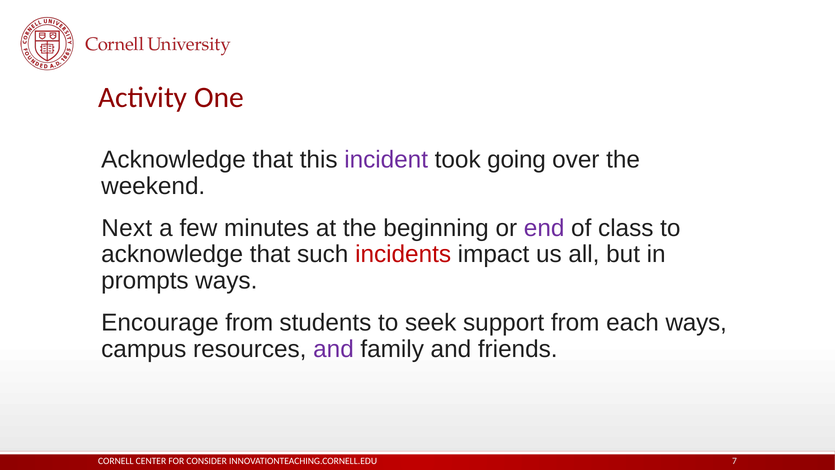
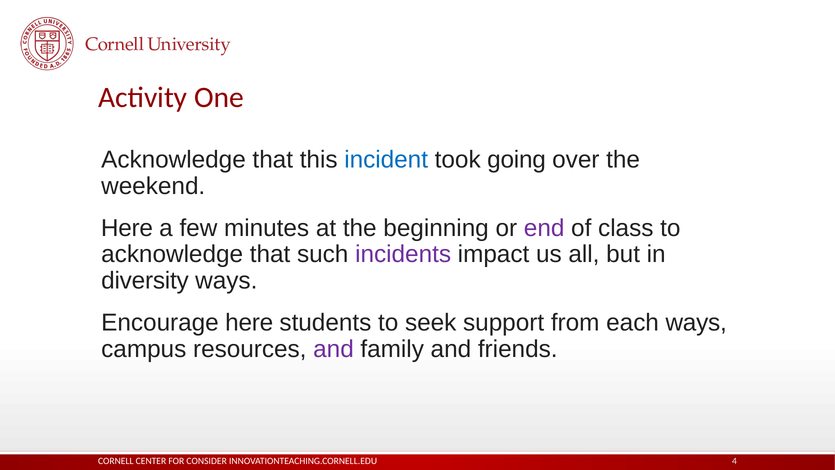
incident colour: purple -> blue (386, 160)
Next: Next -> Here (127, 228)
incidents colour: red -> purple (403, 254)
prompts: prompts -> diversity (145, 281)
Encourage from: from -> here (249, 322)
7: 7 -> 4 (734, 461)
